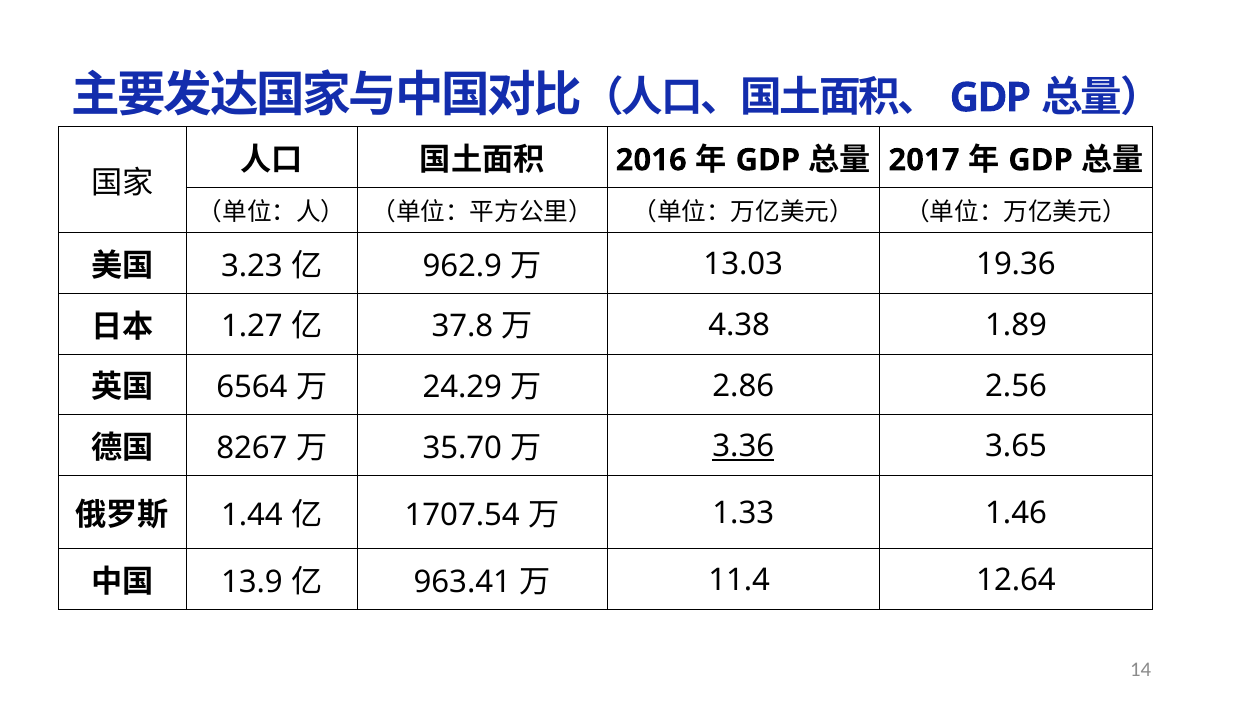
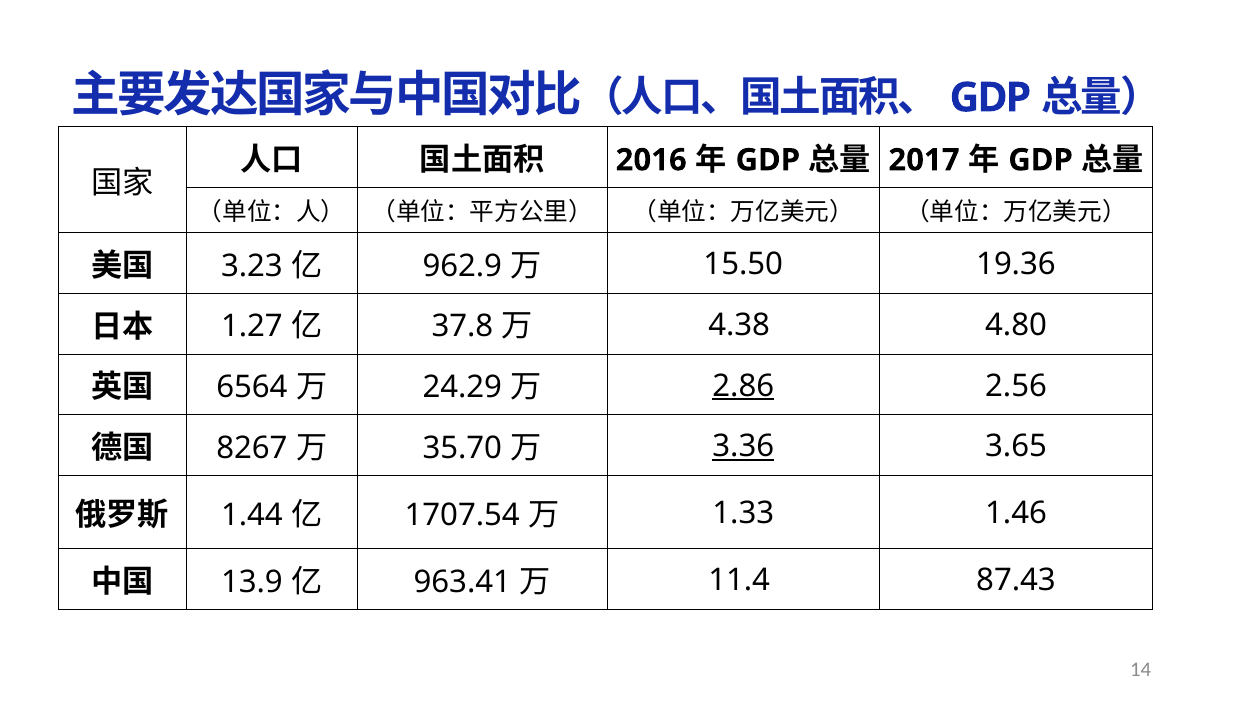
13.03: 13.03 -> 15.50 (743, 265)
1.89: 1.89 -> 4.80 (1016, 325)
2.86 underline: none -> present (743, 386)
12.64: 12.64 -> 87.43 (1016, 580)
